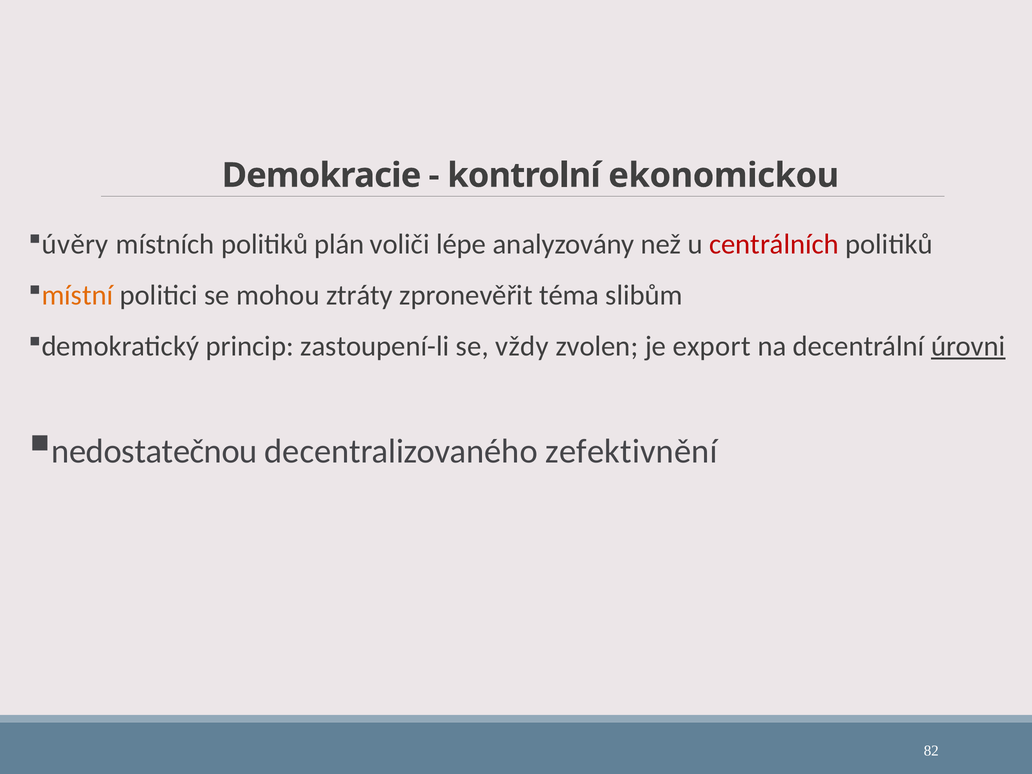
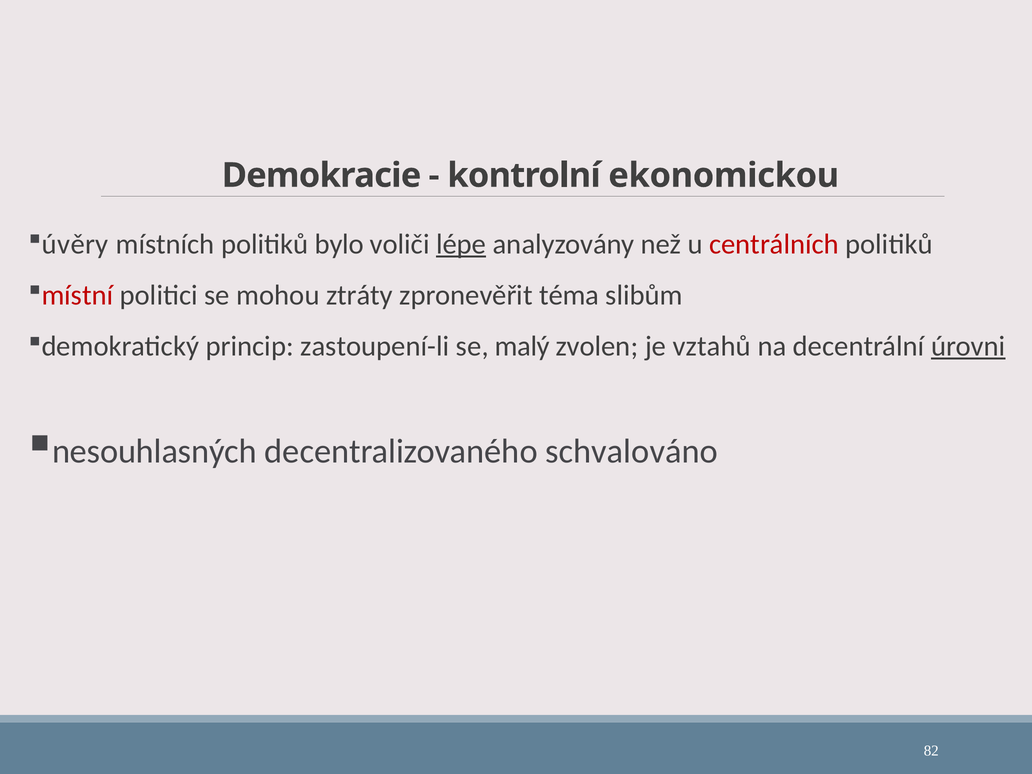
plán: plán -> bylo (339, 244)
lépe underline: none -> present (461, 244)
místní colour: orange -> red (77, 295)
vždy: vždy -> malý (522, 346)
export: export -> vztahů (712, 346)
nedostatečnou: nedostatečnou -> nesouhlasných (154, 451)
zefektivnění: zefektivnění -> schvalováno (632, 451)
